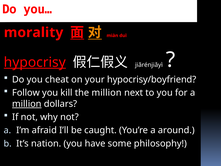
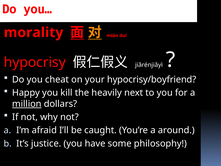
hypocrisy underline: present -> none (35, 62)
Follow: Follow -> Happy (26, 93)
the million: million -> heavily (107, 93)
nation: nation -> justice (46, 143)
